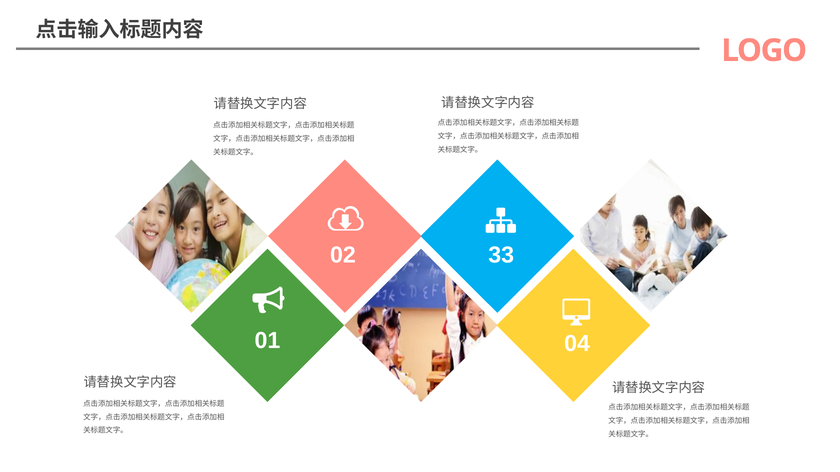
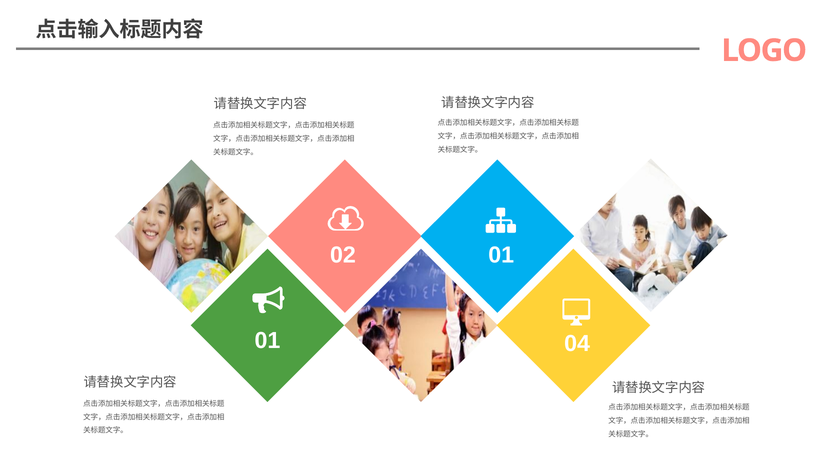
02 33: 33 -> 01 (501, 255)
